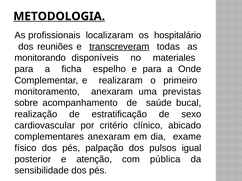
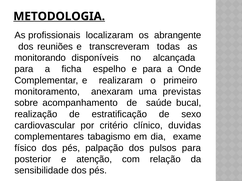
hospitalário: hospitalário -> abrangente (178, 35)
transcreveram underline: present -> none (119, 47)
materiales: materiales -> alcançada (174, 58)
abicado: abicado -> duvidas (185, 126)
complementares anexaram: anexaram -> tabagismo (109, 137)
pulsos igual: igual -> para (191, 148)
pública: pública -> relação (165, 160)
